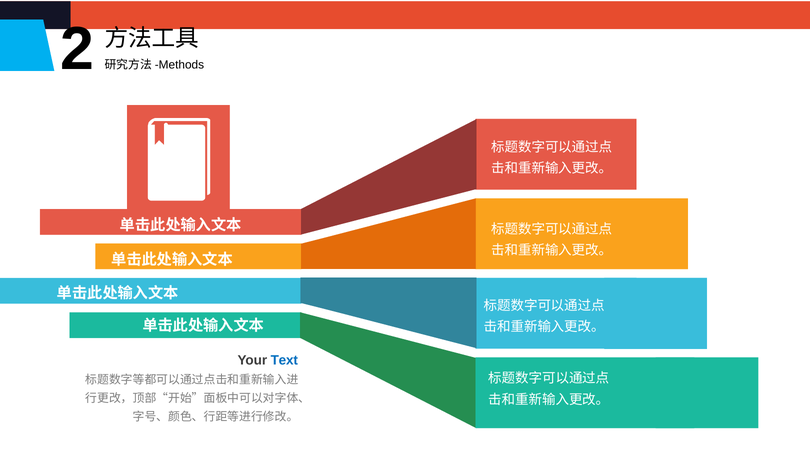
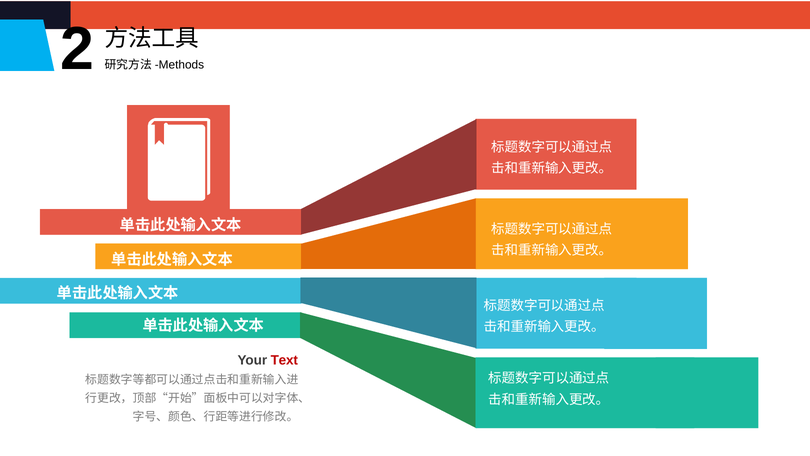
Text colour: blue -> red (284, 360)
